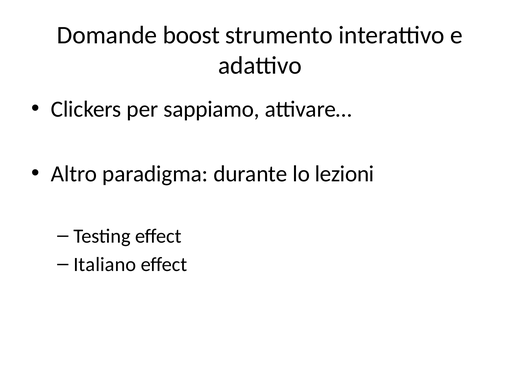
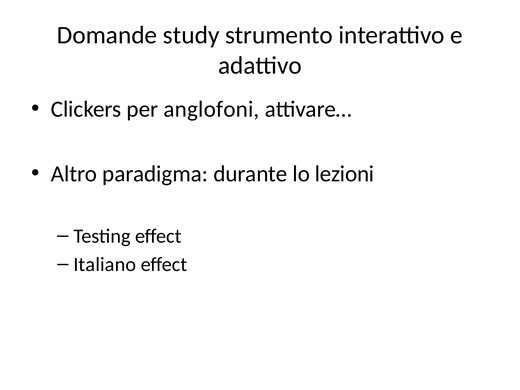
boost: boost -> study (191, 35)
sappiamo: sappiamo -> anglofoni (211, 109)
